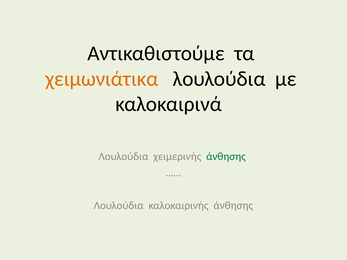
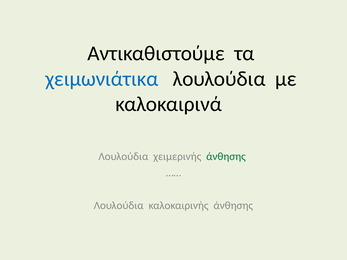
χειμωνιάτικα colour: orange -> blue (102, 79)
